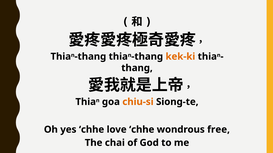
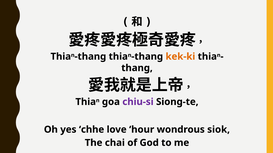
chiu-si colour: orange -> purple (138, 102)
love chhe: chhe -> hour (142, 130)
free: free -> siok (219, 130)
